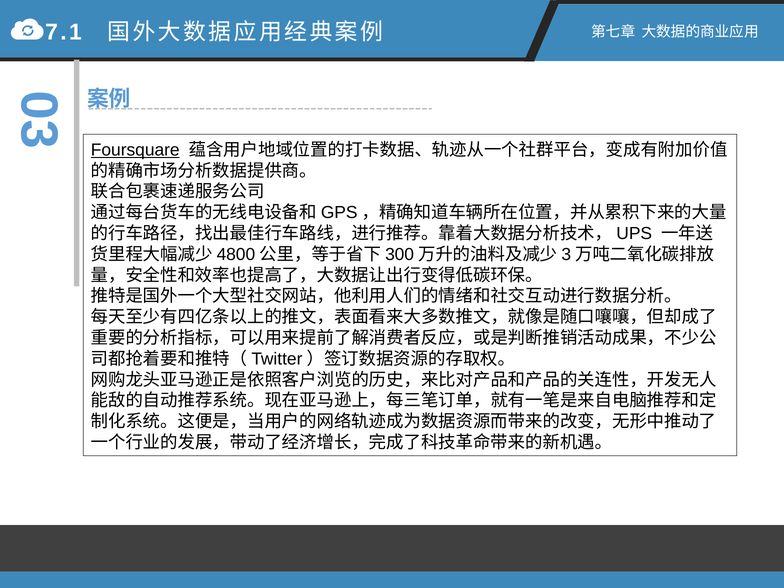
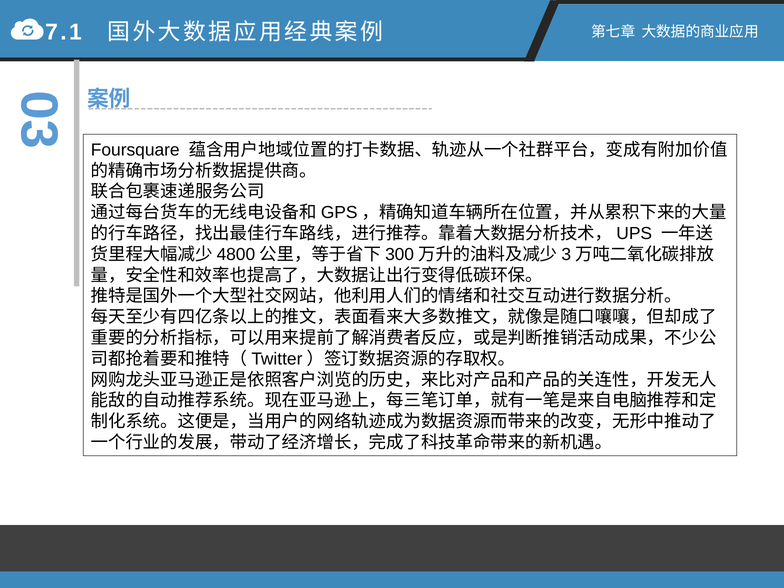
Foursquare underline: present -> none (135, 150)
